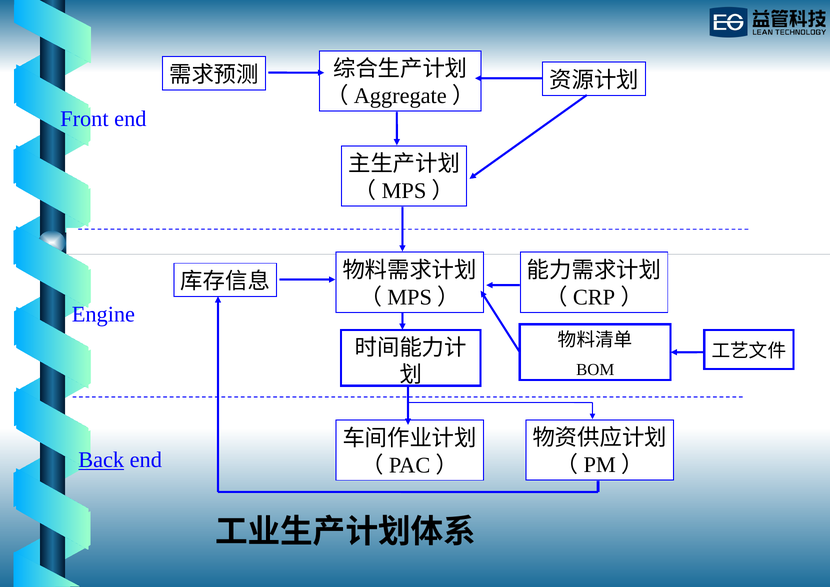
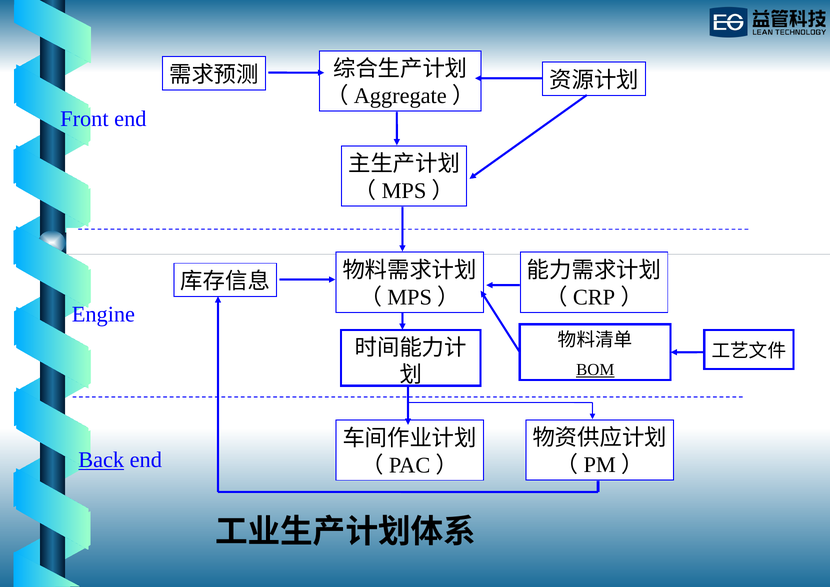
BOM underline: none -> present (595, 369)
